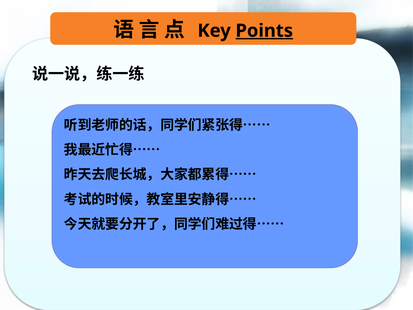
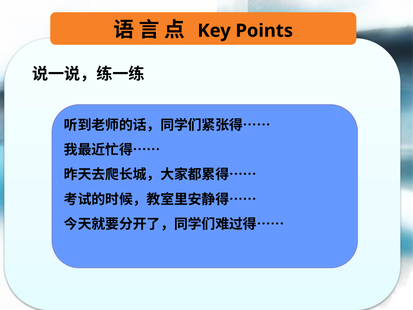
Points underline: present -> none (264, 31)
